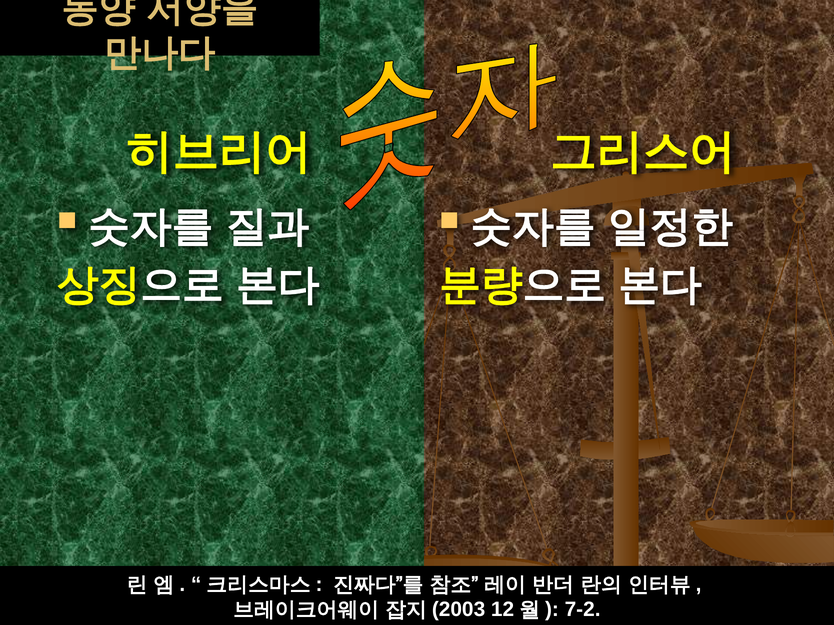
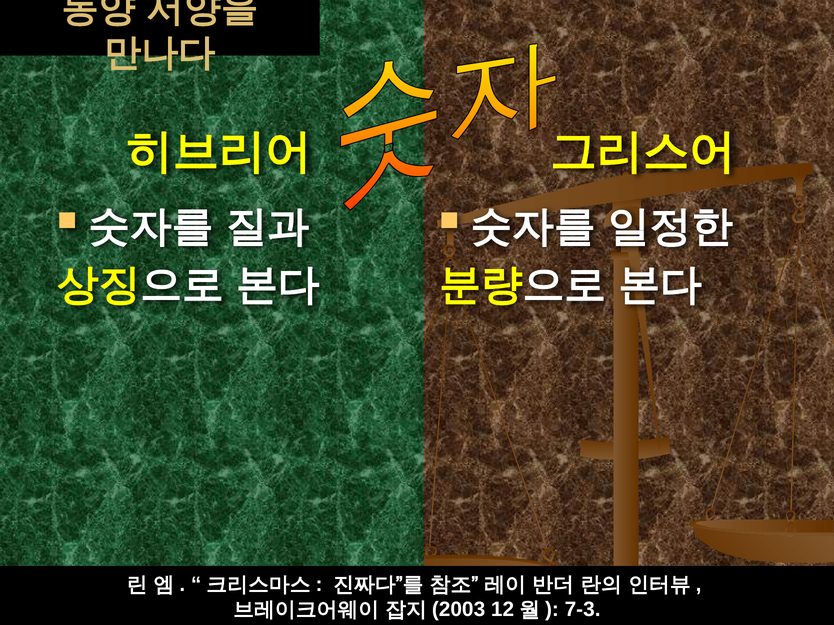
7-2: 7-2 -> 7-3 (583, 610)
